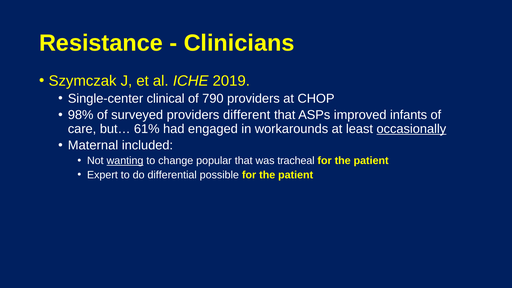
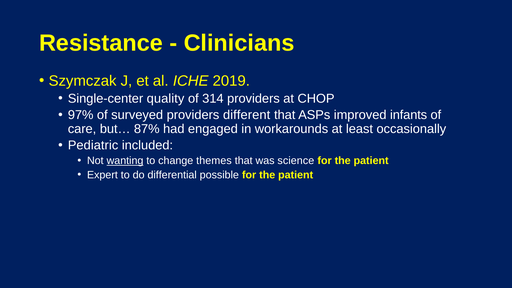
clinical: clinical -> quality (166, 99)
790: 790 -> 314 (213, 99)
98%: 98% -> 97% (81, 115)
61%: 61% -> 87% (147, 129)
occasionally underline: present -> none (411, 129)
Maternal: Maternal -> Pediatric (93, 145)
popular: popular -> themes (214, 161)
tracheal: tracheal -> science (296, 161)
